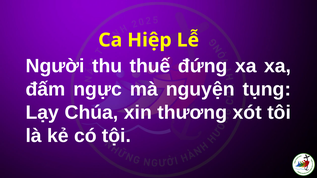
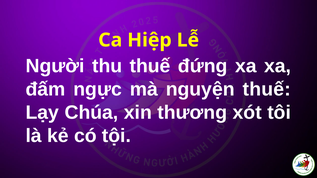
nguyện tụng: tụng -> thuế (267, 89)
